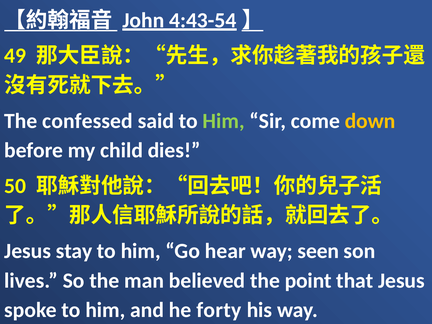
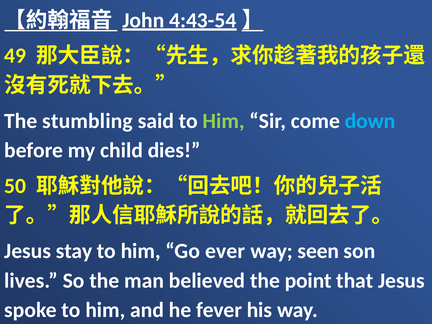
confessed: confessed -> stumbling (88, 121)
down colour: yellow -> light blue (370, 121)
hear: hear -> ever (225, 251)
forty: forty -> fever (219, 310)
